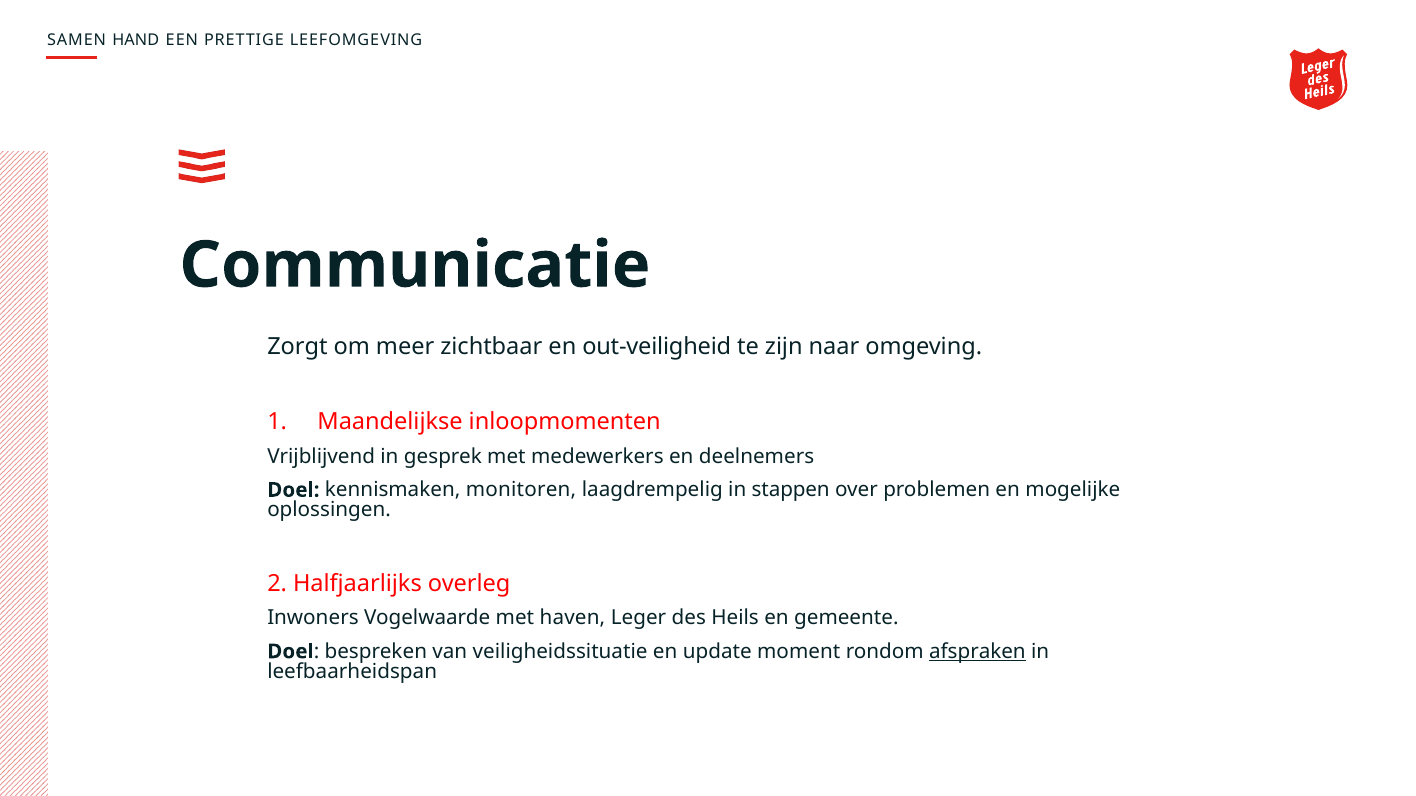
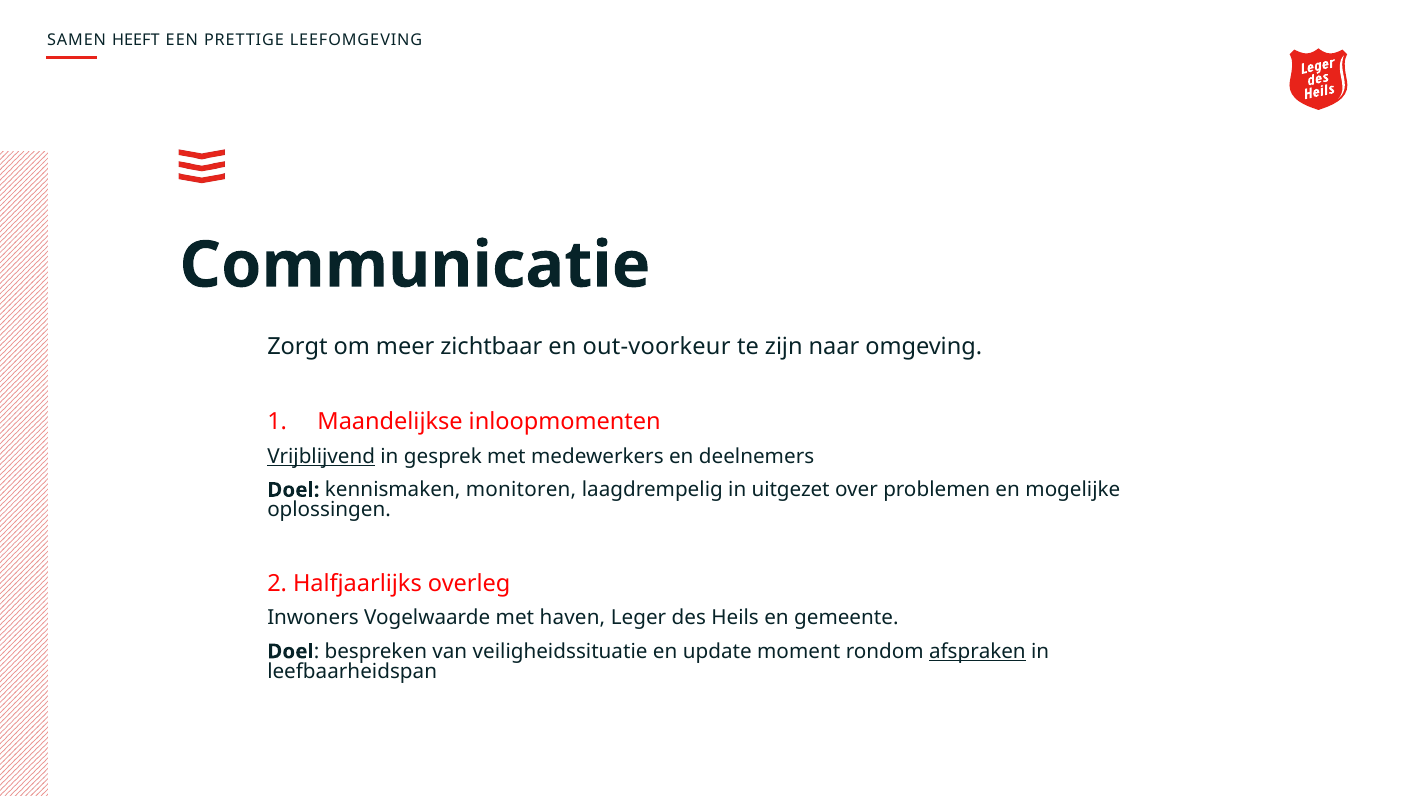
HAND: HAND -> HEEFT (136, 40)
out-veiligheid: out-veiligheid -> out-voorkeur (656, 347)
Vrijblijvend underline: none -> present (321, 457)
stappen: stappen -> uitgezet (791, 490)
